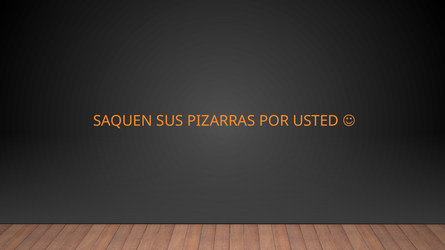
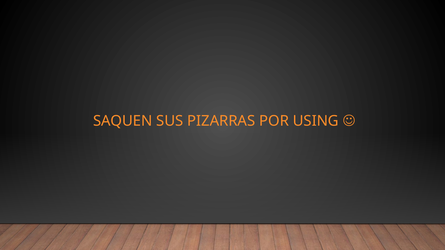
USTED: USTED -> USING (316, 121)
